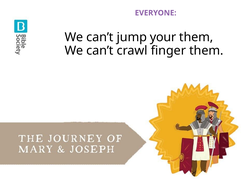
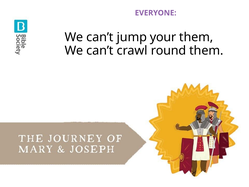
finger: finger -> round (168, 51)
